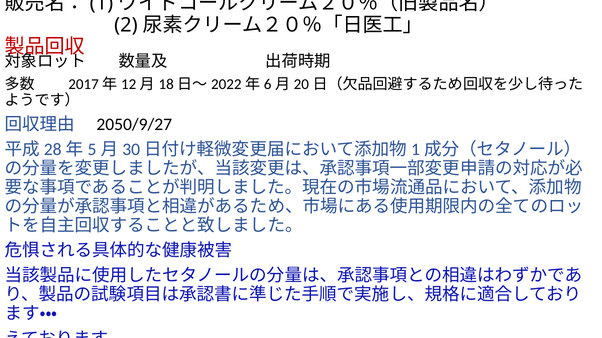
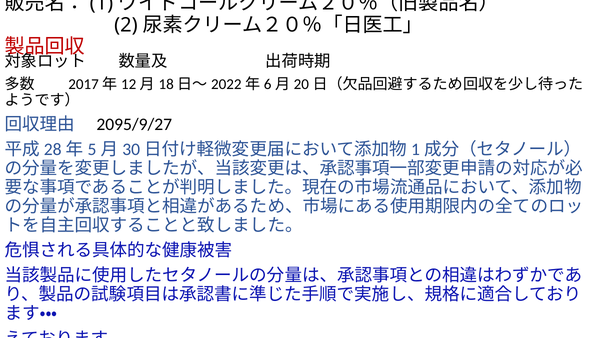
2050/9/27: 2050/9/27 -> 2095/9/27 (134, 125)
